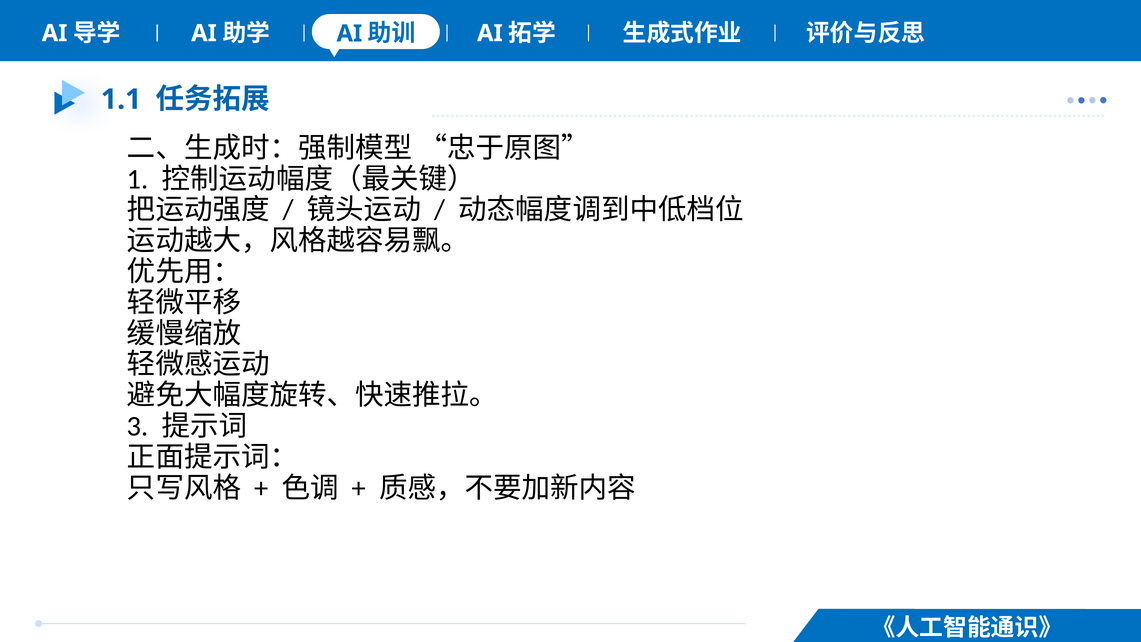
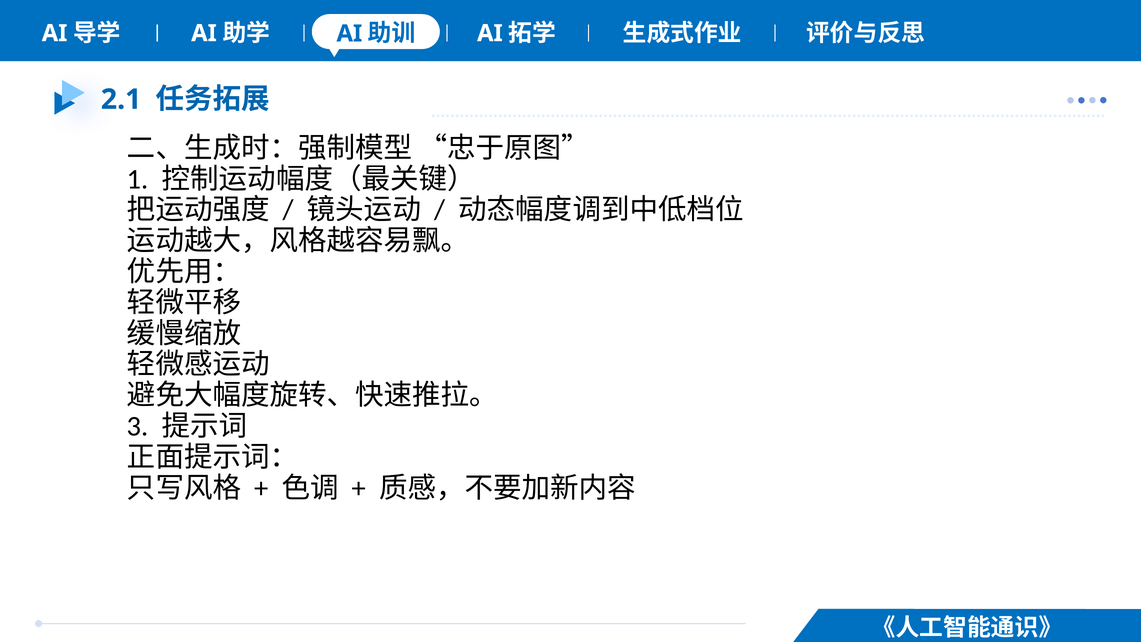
1.1: 1.1 -> 2.1 (121, 99)
